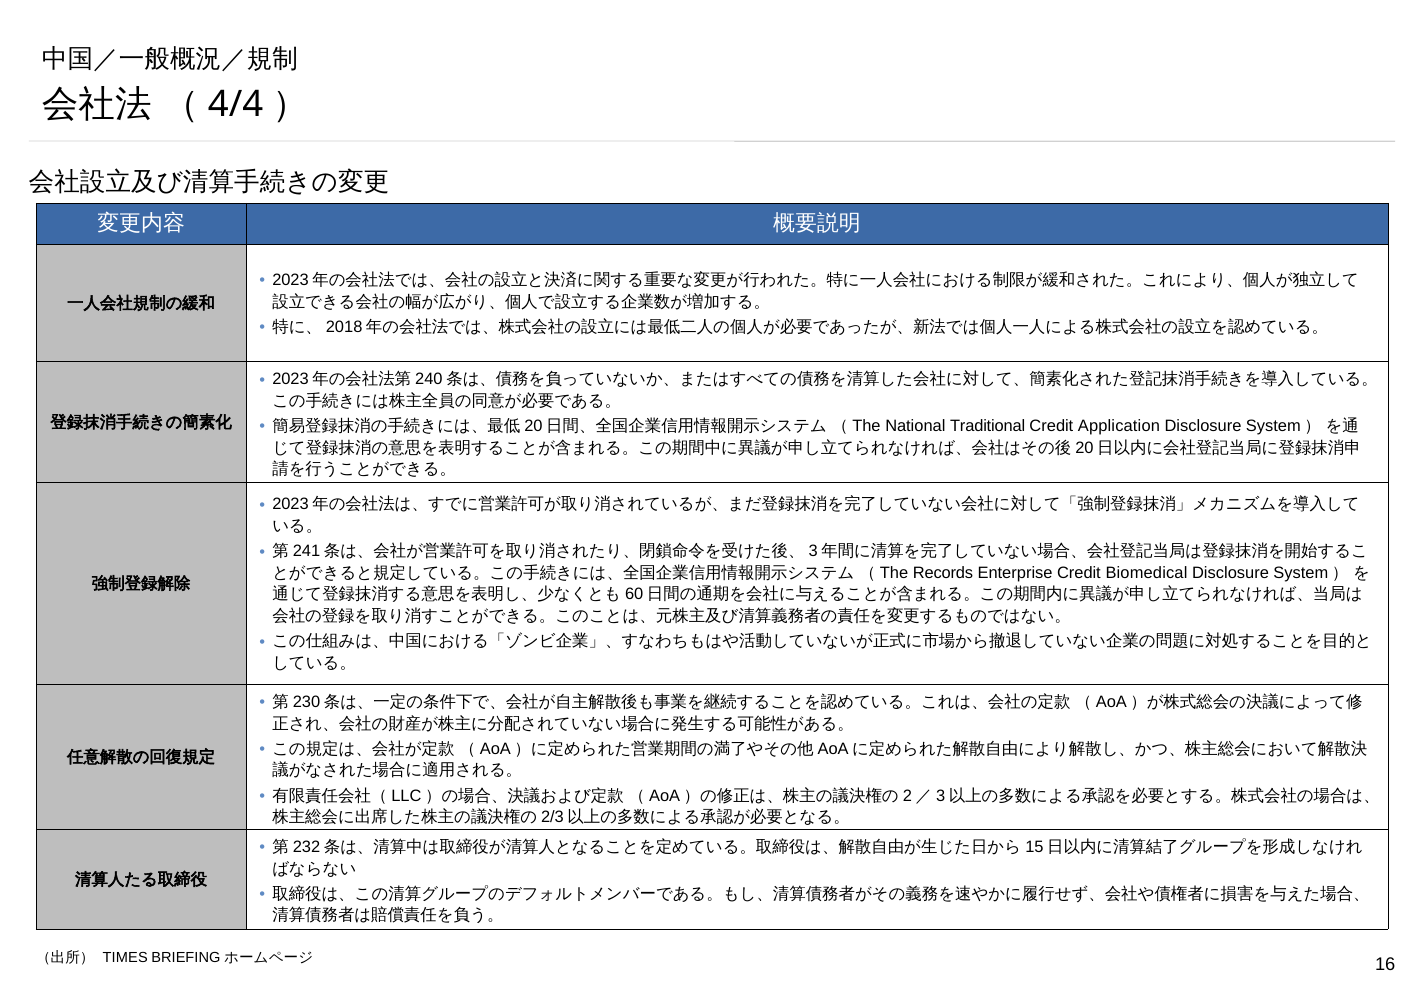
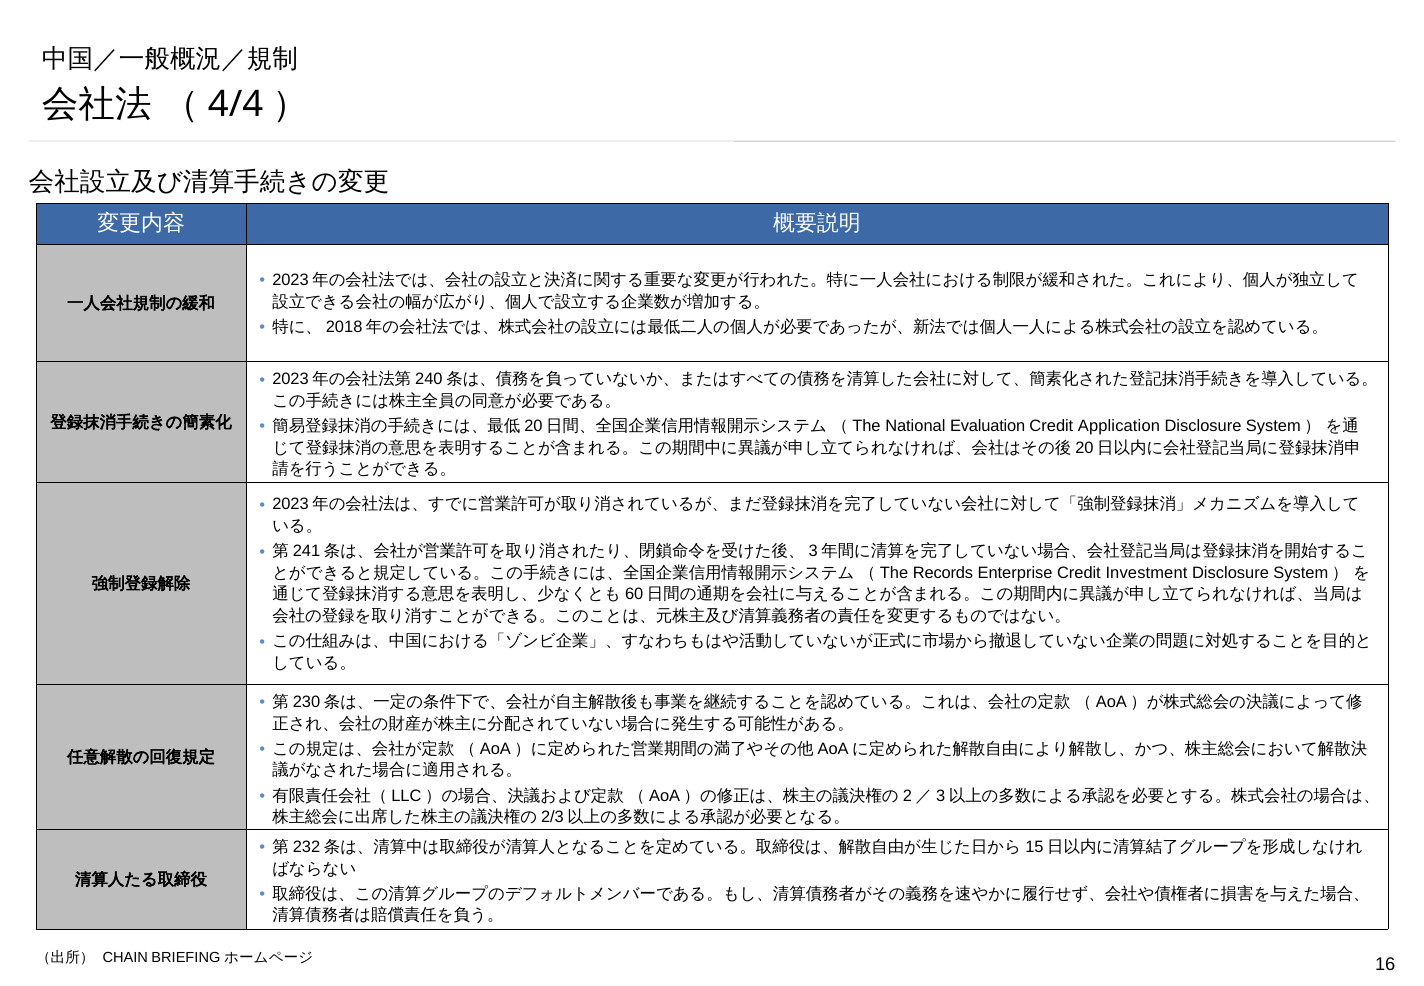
Traditional: Traditional -> Evaluation (988, 426)
Biomedical: Biomedical -> Investment (1146, 573)
TIMES: TIMES -> CHAIN (125, 958)
